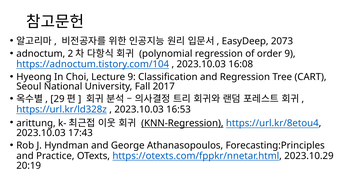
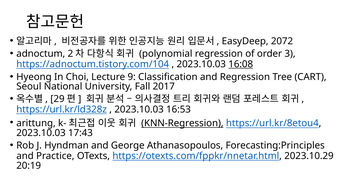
2073: 2073 -> 2072 (282, 41)
order 9: 9 -> 3 (290, 54)
16:08 underline: none -> present (241, 64)
